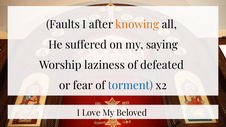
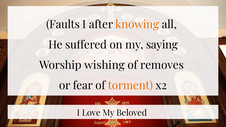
laziness: laziness -> wishing (104, 65)
defeated: defeated -> removes (162, 65)
torment colour: blue -> orange (130, 86)
